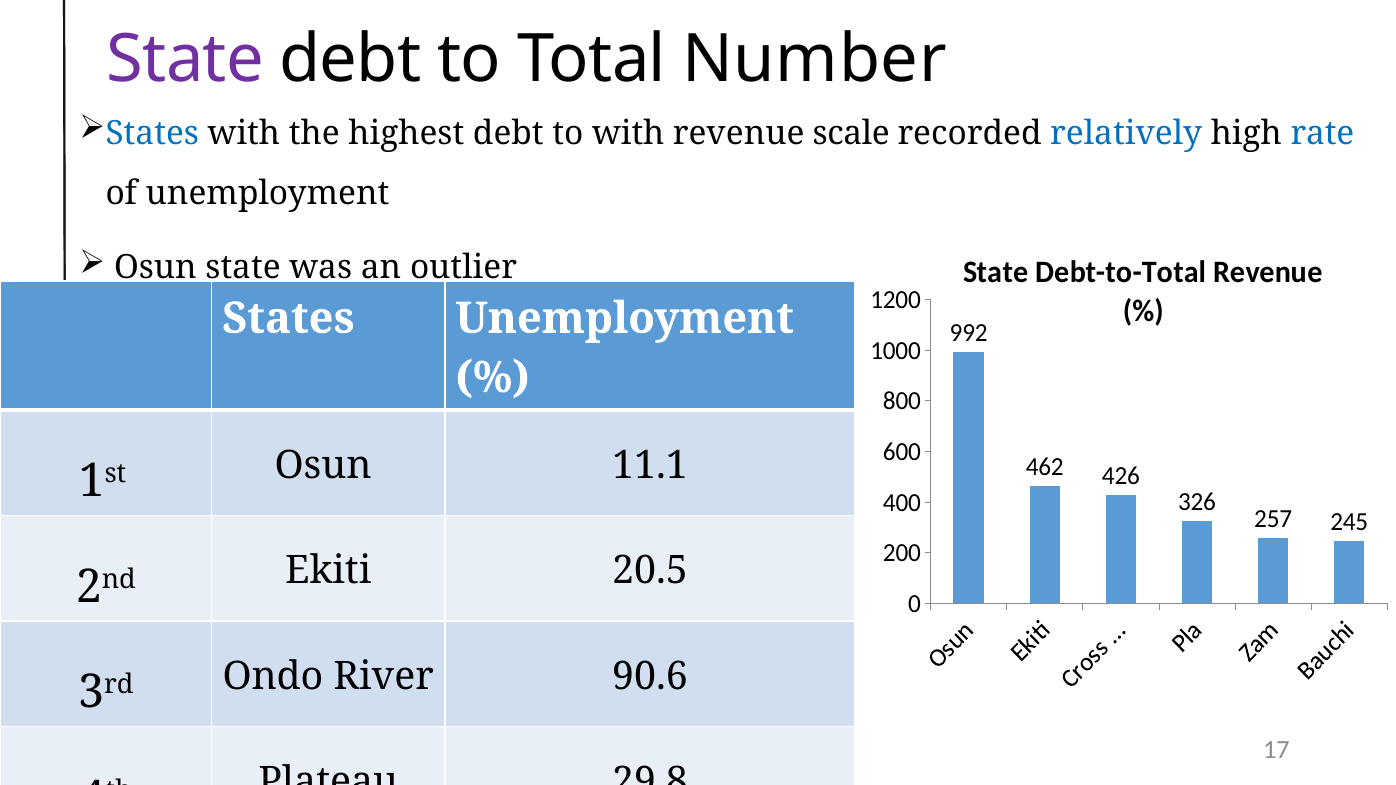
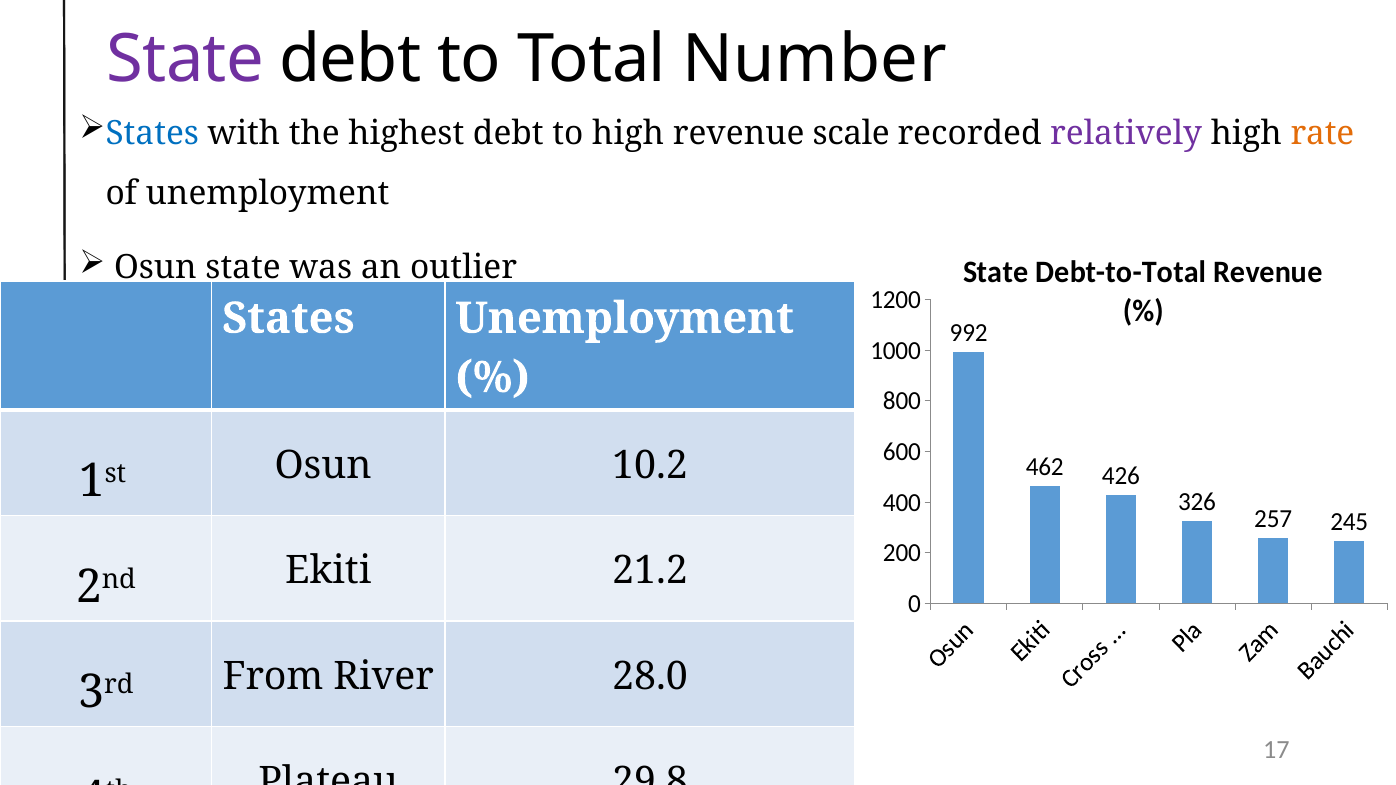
to with: with -> high (628, 133)
relatively colour: blue -> purple (1126, 133)
rate colour: blue -> orange (1322, 133)
11.1: 11.1 -> 10.2 (650, 465)
20.5: 20.5 -> 21.2 (650, 571)
Ondo: Ondo -> From (273, 676)
90.6: 90.6 -> 28.0 (650, 676)
